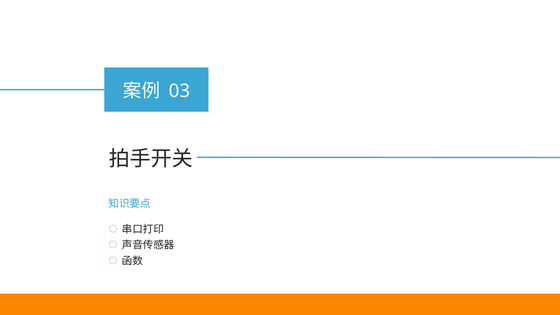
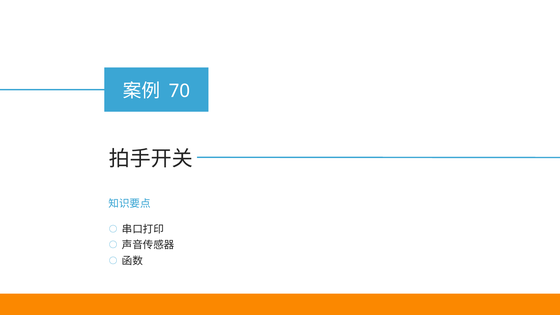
03: 03 -> 70 (179, 91)
